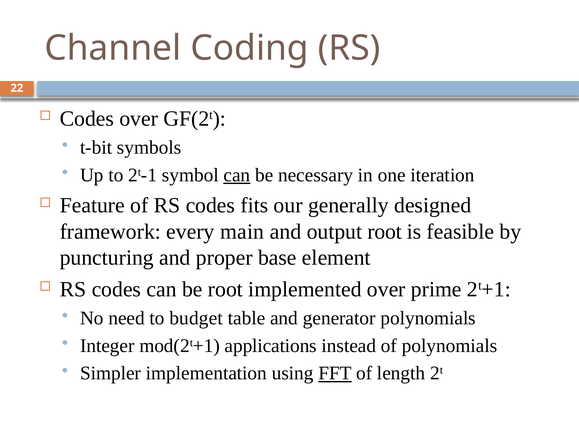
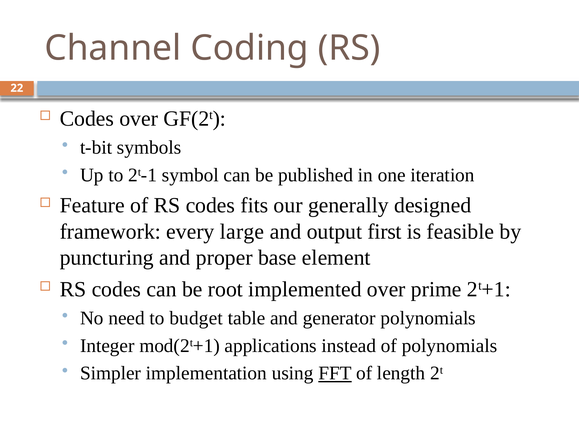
can underline: present -> none (237, 175)
necessary: necessary -> published (316, 175)
main: main -> large (242, 232)
output root: root -> first (385, 232)
